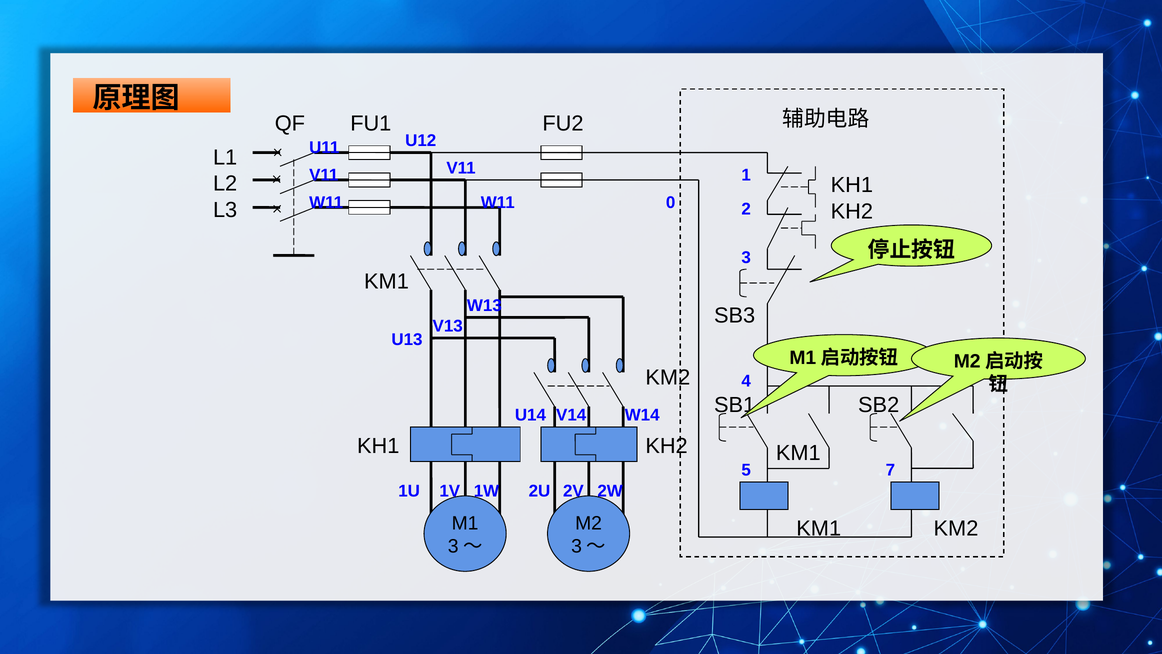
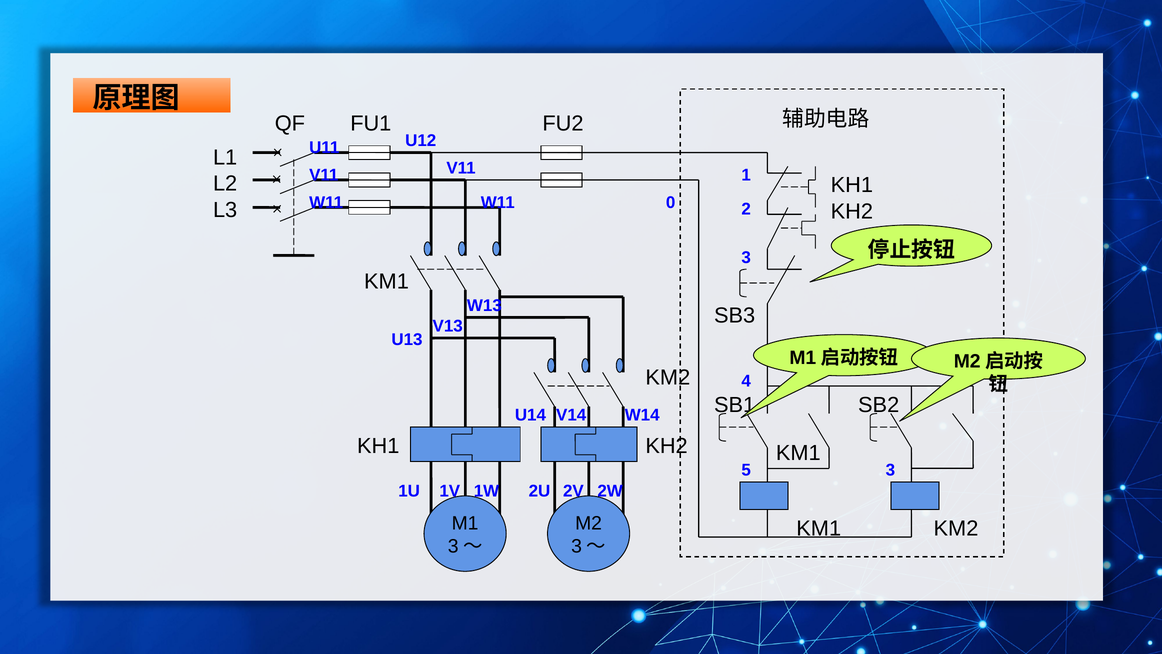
5 7: 7 -> 3 (890, 470)
